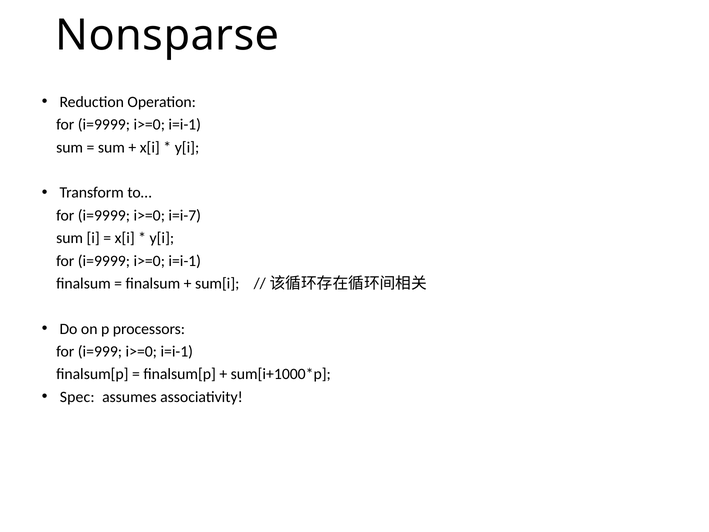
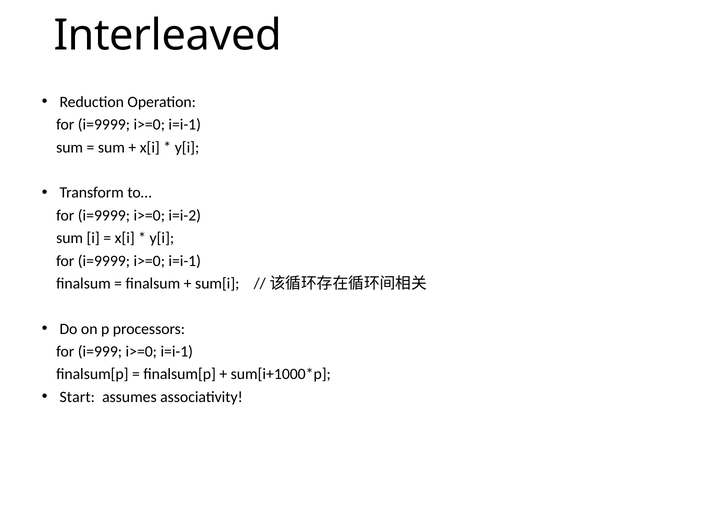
Nonsparse: Nonsparse -> Interleaved (168, 36)
i=i-7: i=i-7 -> i=i-2 (185, 215)
Spec: Spec -> Start (77, 397)
